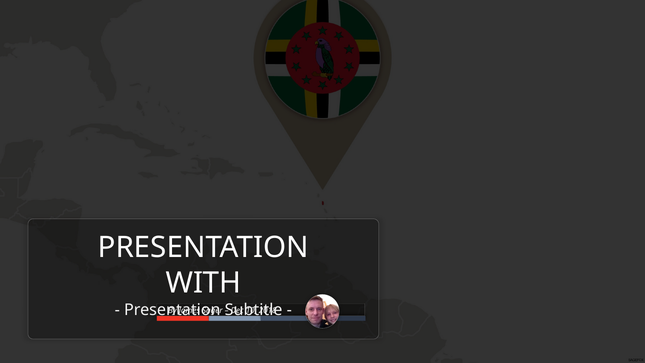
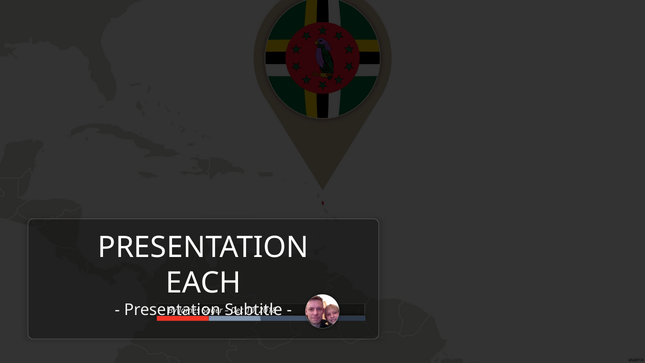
WITH: WITH -> EACH (203, 283)
